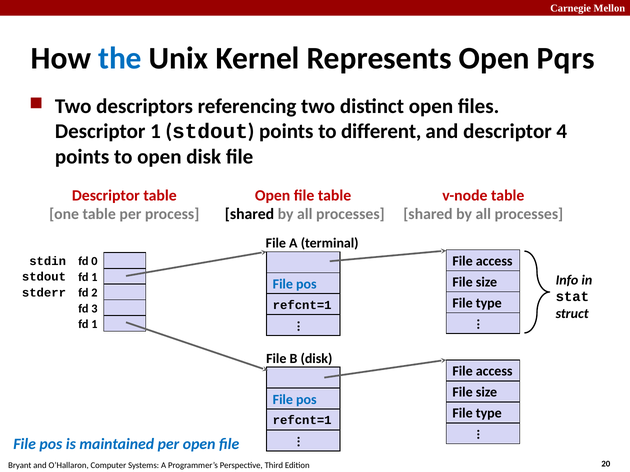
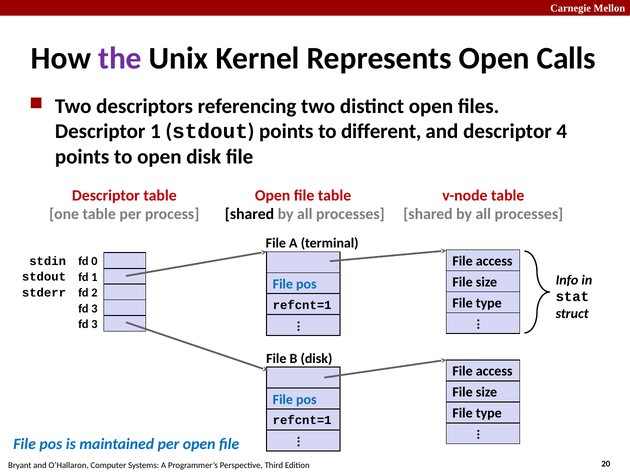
the colour: blue -> purple (120, 58)
Pqrs: Pqrs -> Calls (566, 58)
1: 1 -> 3 (94, 325)
